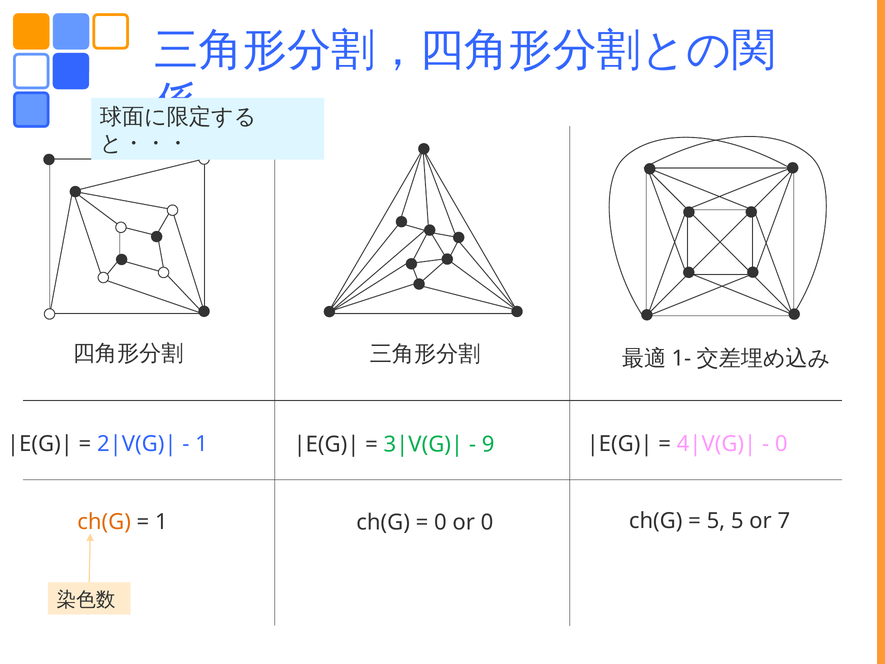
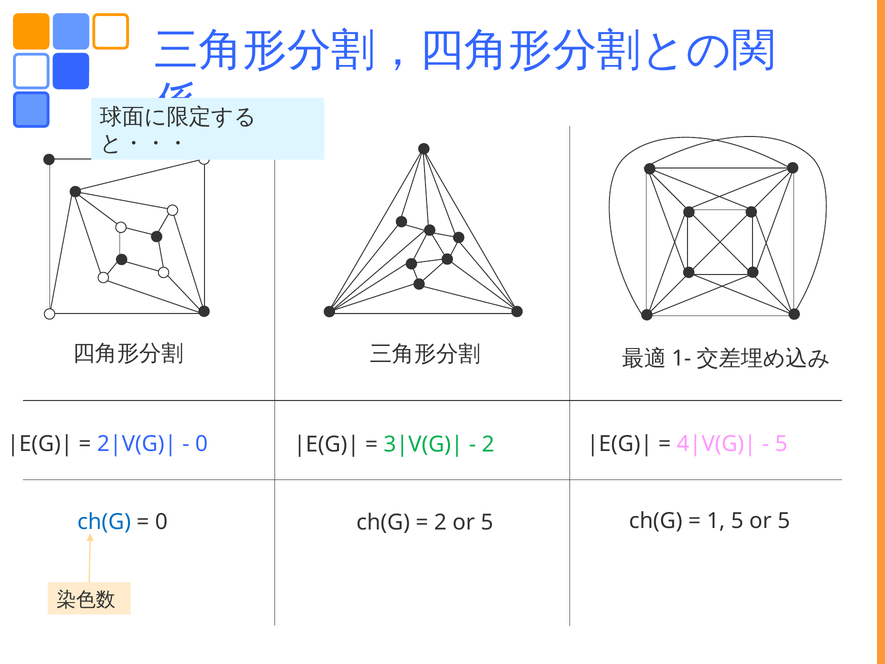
1: 1 -> 0 (202, 444)
9: 9 -> 2 (488, 444)
0: 0 -> 5 (781, 444)
ch(G colour: orange -> blue (104, 522)
1: 1 -> 0 (161, 522)
0: 0 -> 2 (440, 522)
0: 0 -> 5 (487, 522)
5: 5 -> 1 (716, 521)
5 or 7: 7 -> 5 (784, 521)
